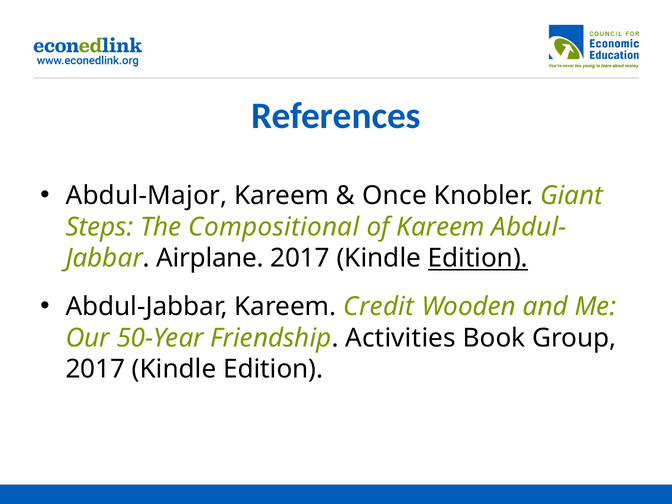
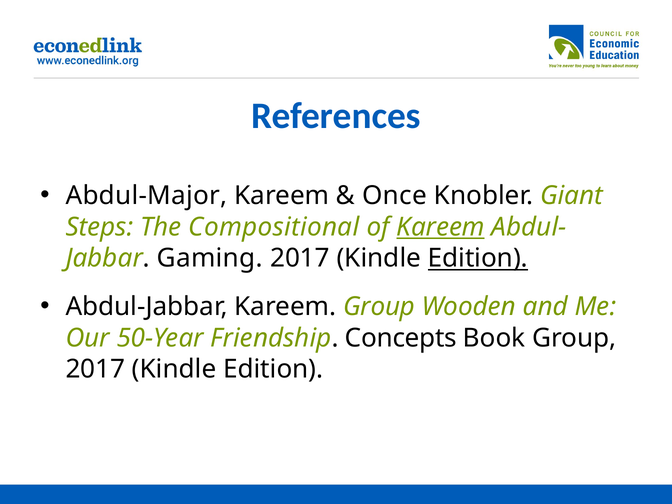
Kareem underline: none -> present (441, 227)
Airplane: Airplane -> Gaming (210, 258)
Kareem Credit: Credit -> Group (379, 307)
Activities: Activities -> Concepts (401, 338)
